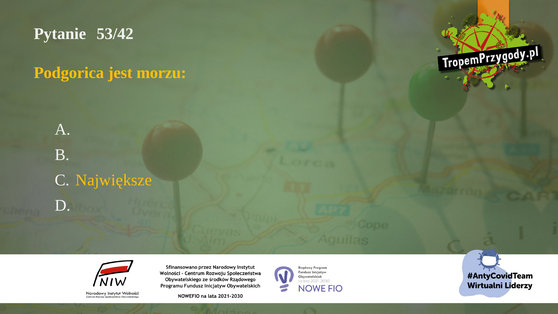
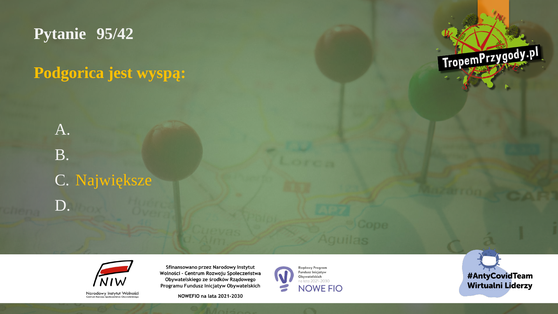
53/42: 53/42 -> 95/42 (115, 34)
morzu: morzu -> wyspą (161, 73)
